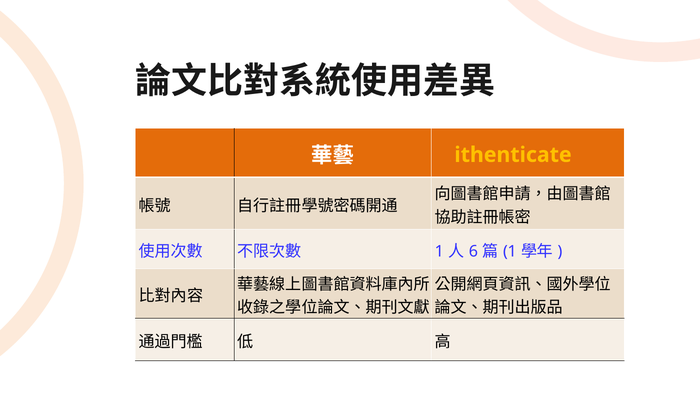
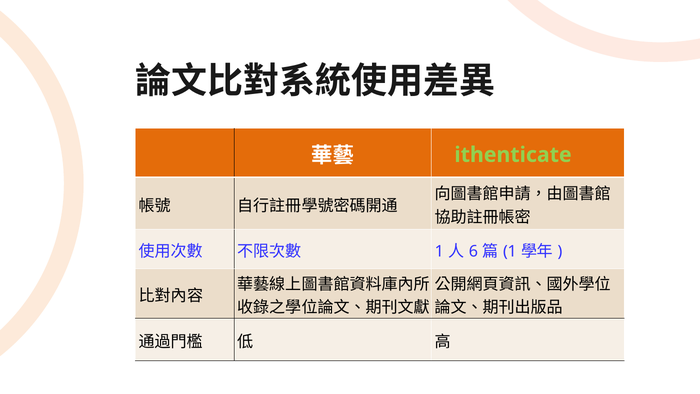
ithenticate colour: yellow -> light green (513, 155)
